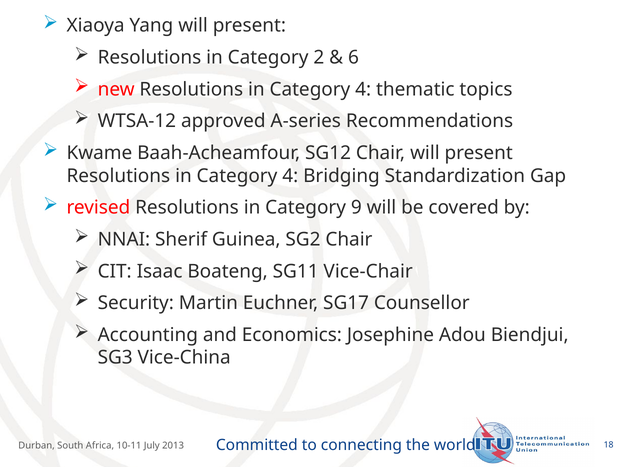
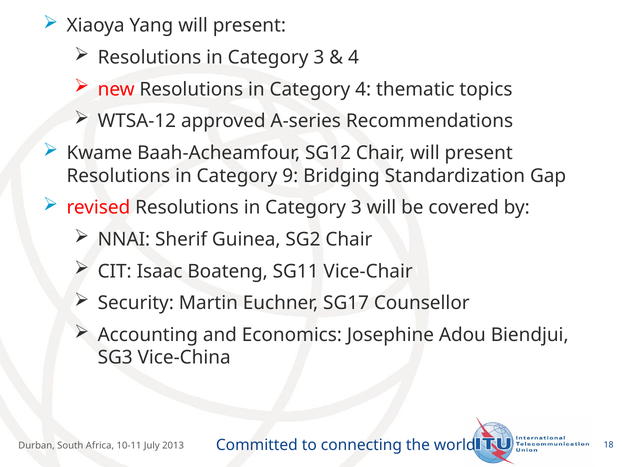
2: 2 -> 3 (319, 57)
6: 6 -> 4 (353, 57)
4: 4 -> 9 (290, 176)
9: 9 -> 3 (356, 207)
